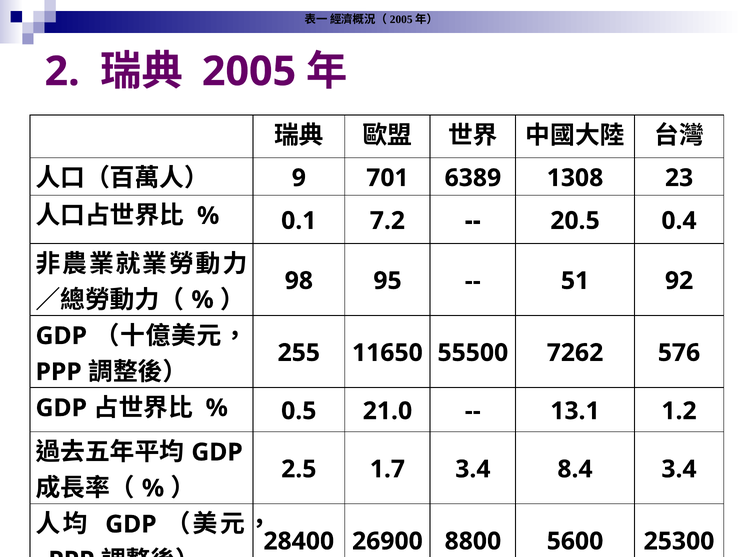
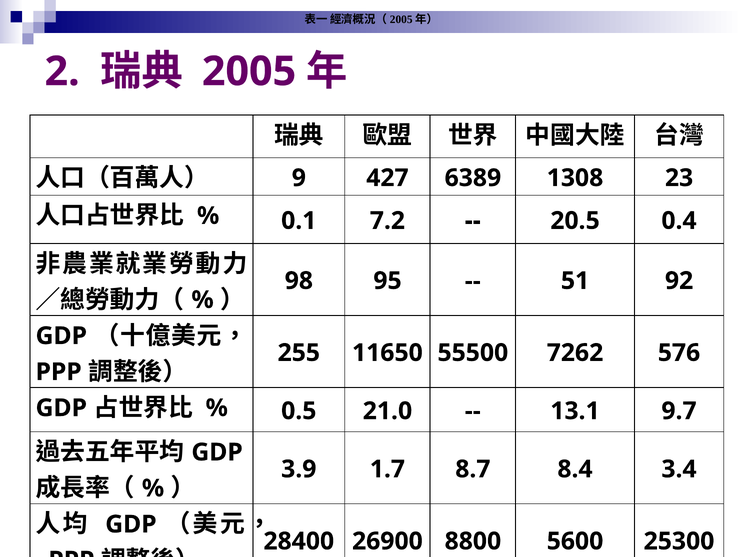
701: 701 -> 427 (387, 178)
1.2: 1.2 -> 9.7 (679, 411)
2.5: 2.5 -> 3.9 (299, 469)
1.7 3.4: 3.4 -> 8.7 (473, 469)
